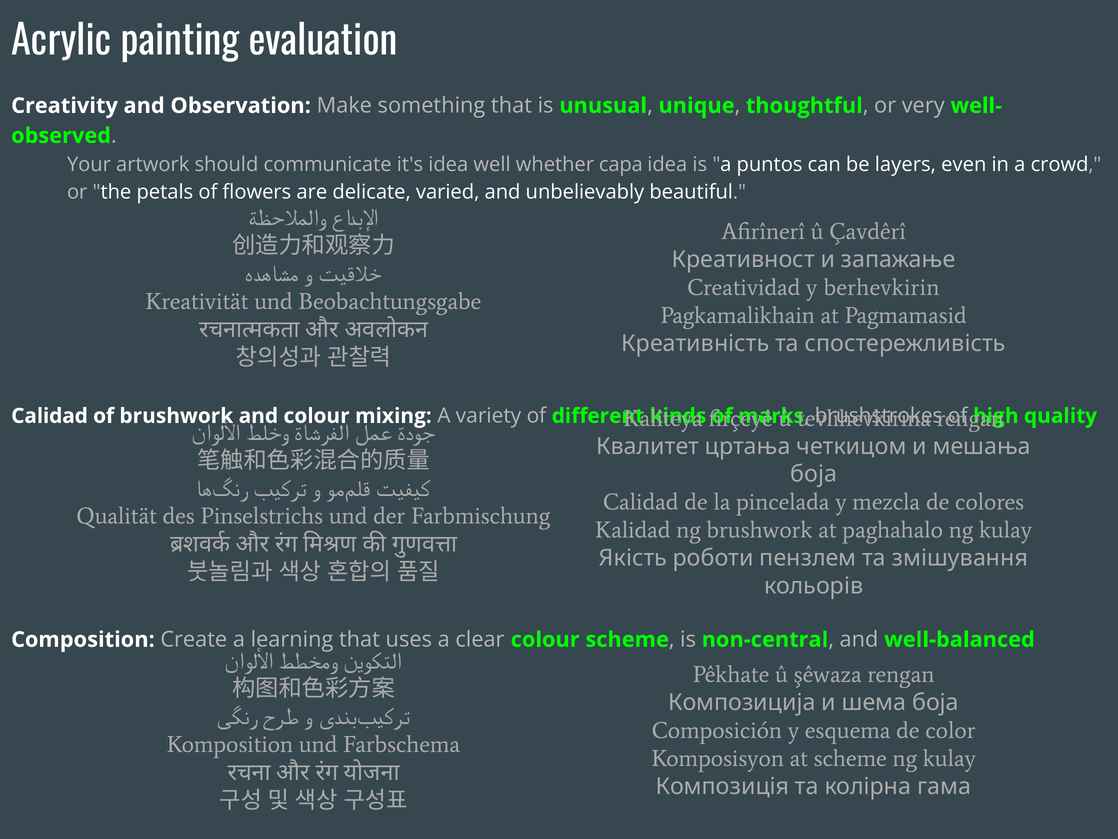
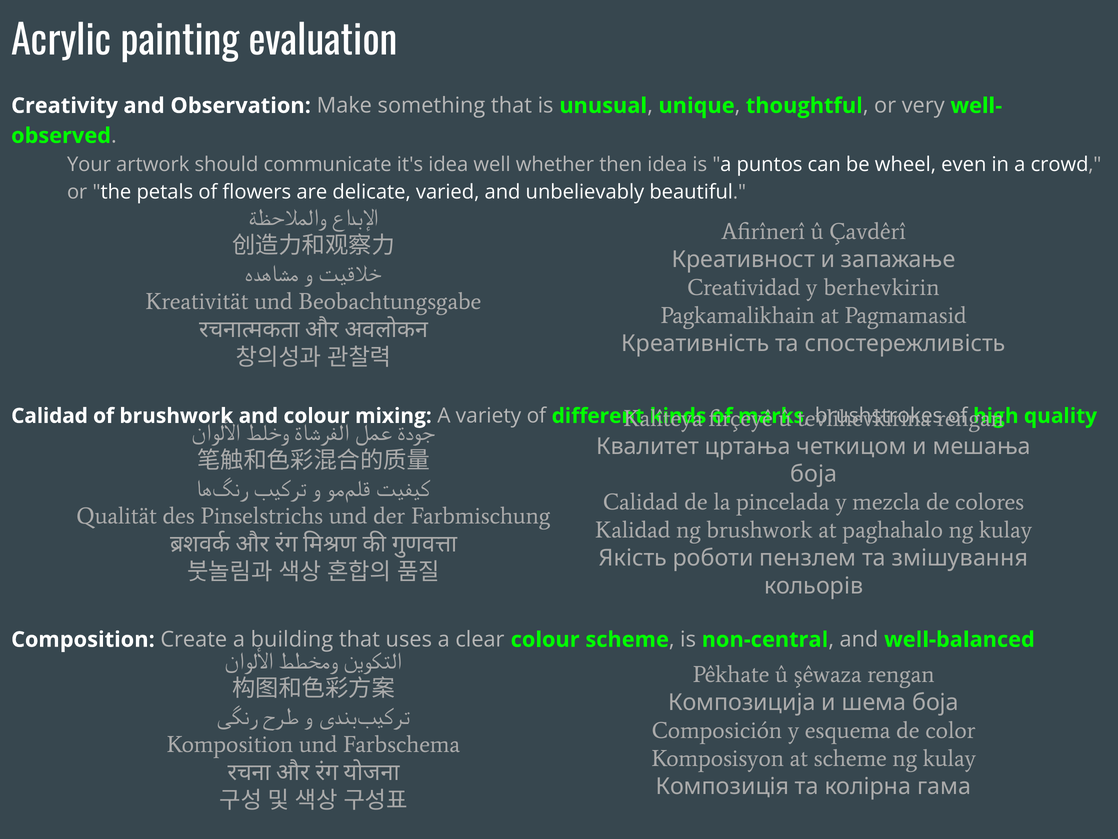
capa: capa -> then (621, 164)
layers: layers -> wheel (905, 164)
learning: learning -> building (292, 639)
